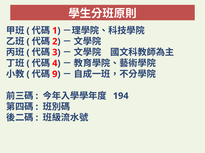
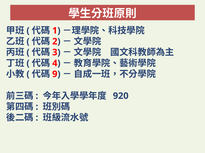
194: 194 -> 920 (121, 96)
